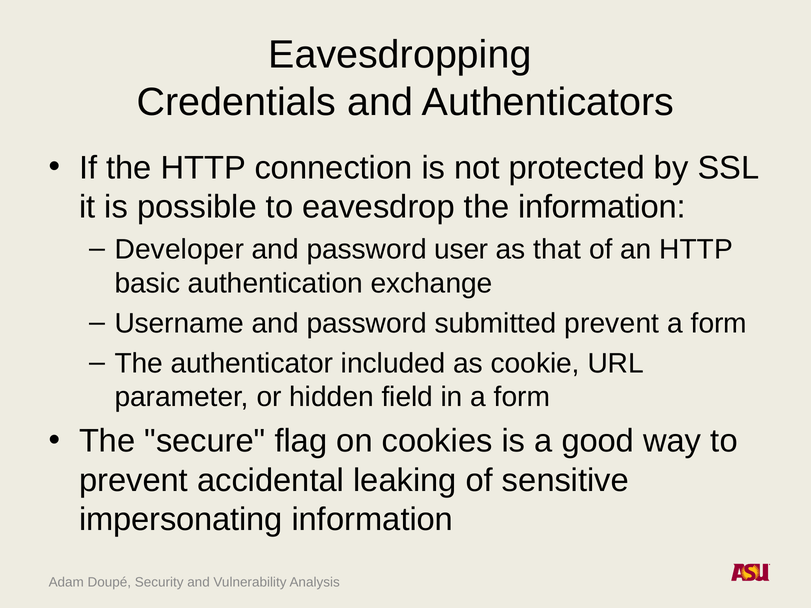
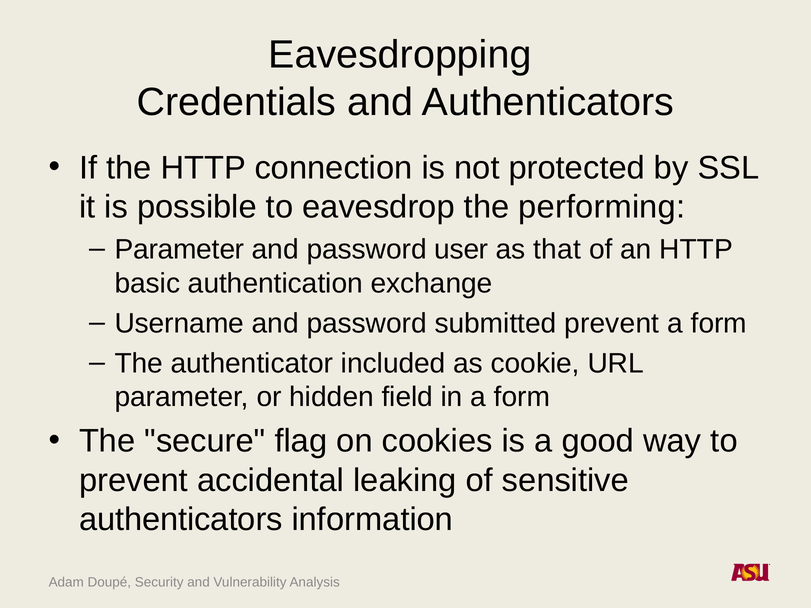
the information: information -> performing (602, 207)
Developer: Developer -> Parameter (179, 250)
impersonating: impersonating -> authenticators (181, 520)
